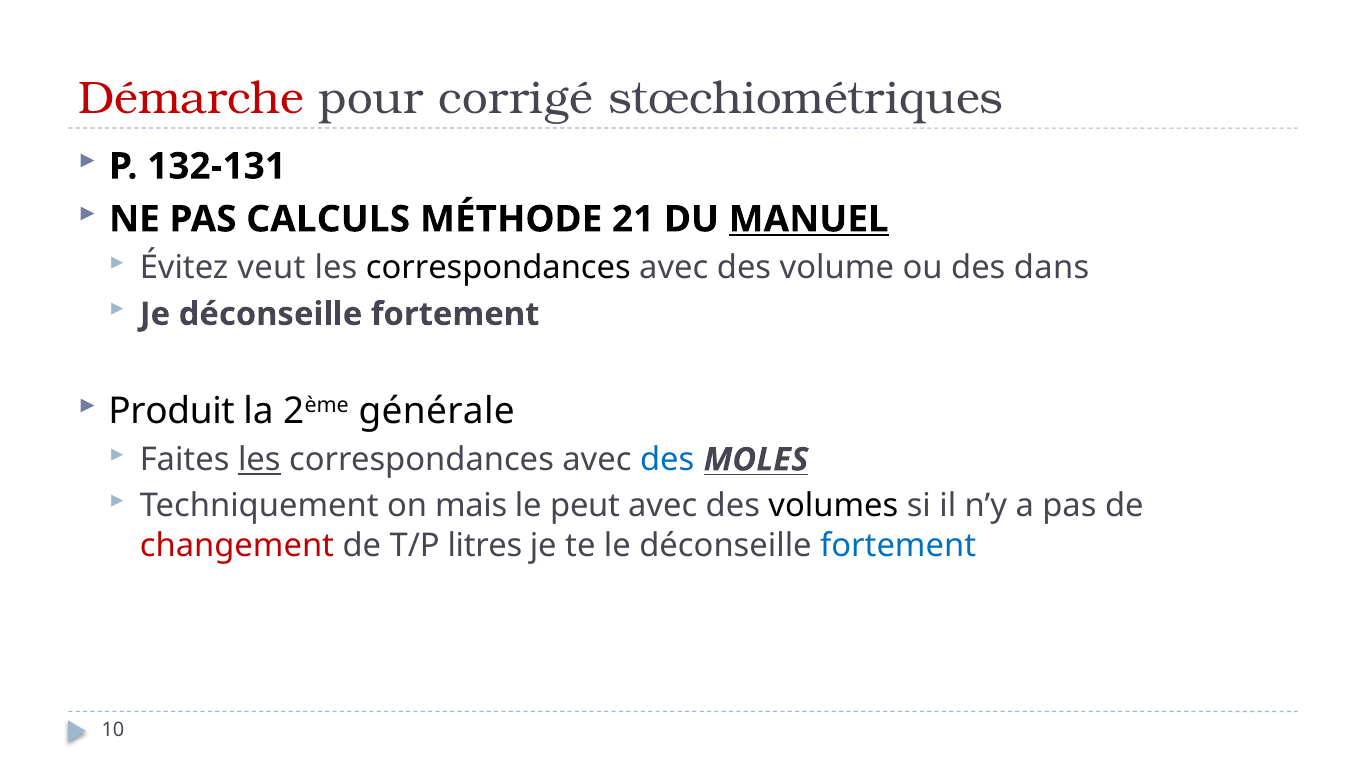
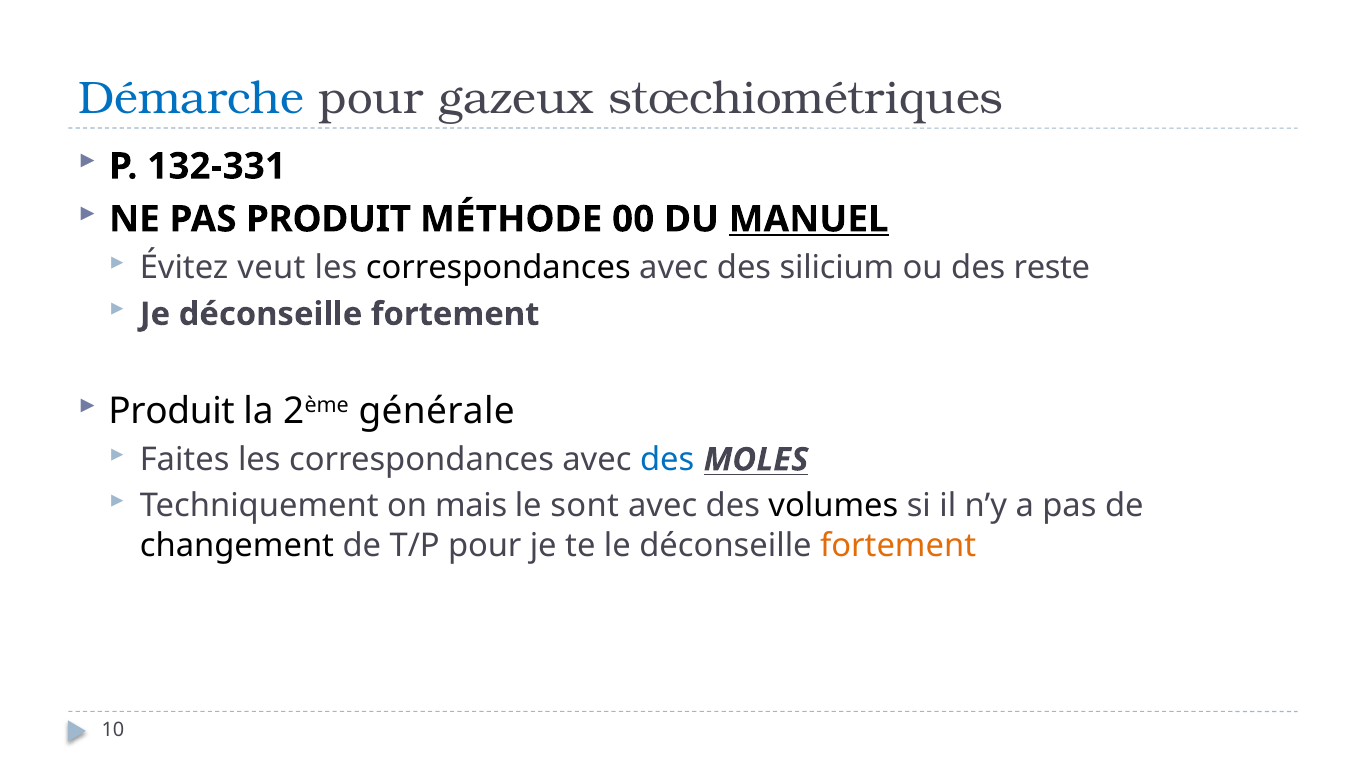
Démarche colour: red -> blue (191, 99)
corrigé: corrigé -> gazeux (516, 99)
132-131: 132-131 -> 132-331 (217, 166)
PAS CALCULS: CALCULS -> PRODUIT (328, 219)
21: 21 -> 00 (633, 219)
volume: volume -> silicium (837, 268)
dans: dans -> reste (1052, 268)
les underline: present -> none (259, 460)
peut: peut -> sont (585, 506)
changement colour: red -> black (237, 545)
T/P litres: litres -> pour (485, 545)
fortement colour: blue -> orange (898, 545)
